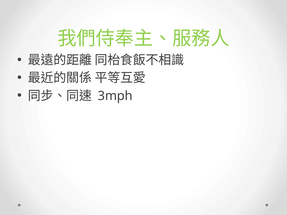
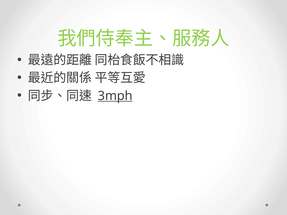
3mph underline: none -> present (115, 96)
